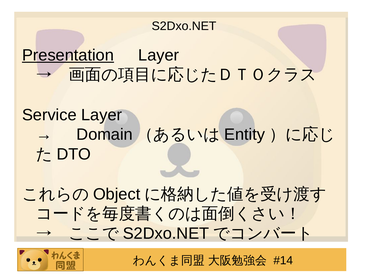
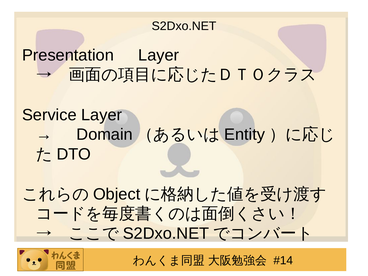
Presentation underline: present -> none (68, 55)
